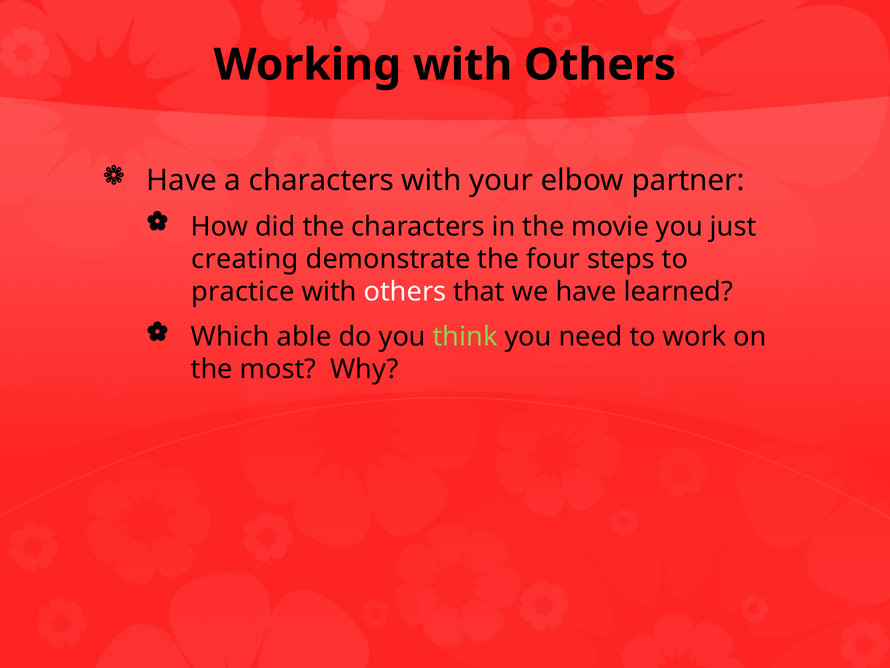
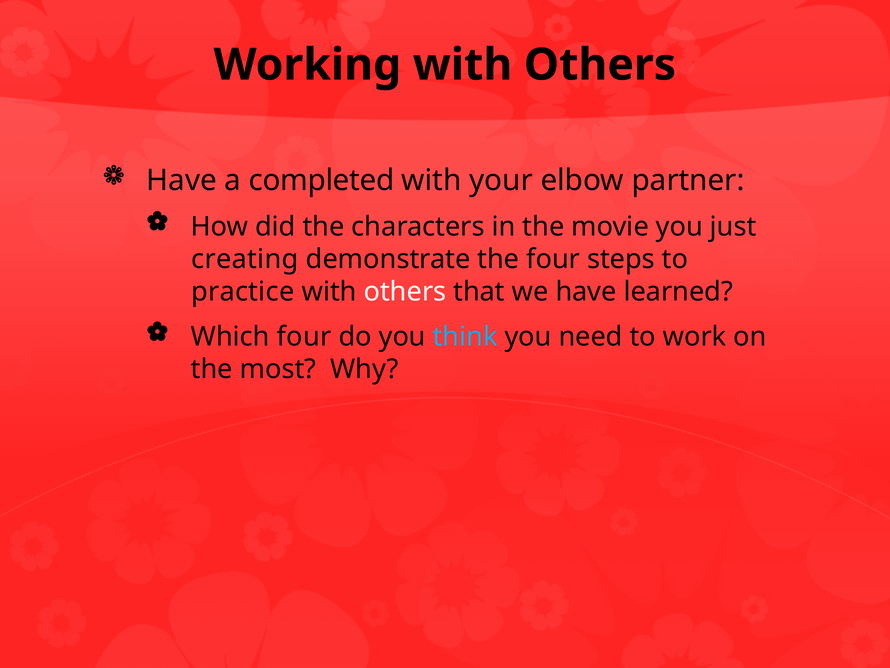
a characters: characters -> completed (322, 180)
Which able: able -> four (304, 337)
think colour: light green -> light blue (465, 337)
